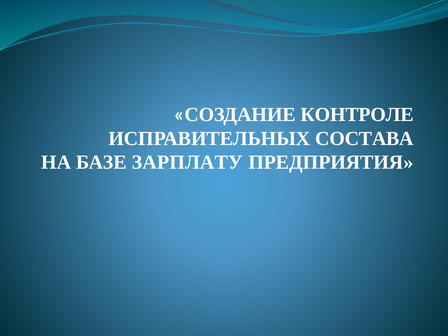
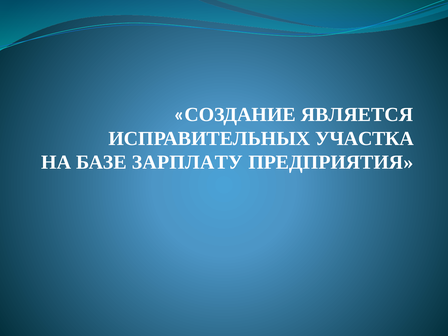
КОНТРОЛЕ: КОНТРОЛЕ -> ЯВЛЯЕТСЯ (357, 115)
СОСТАВА: СОСТАВА -> УЧАСТКА (364, 138)
